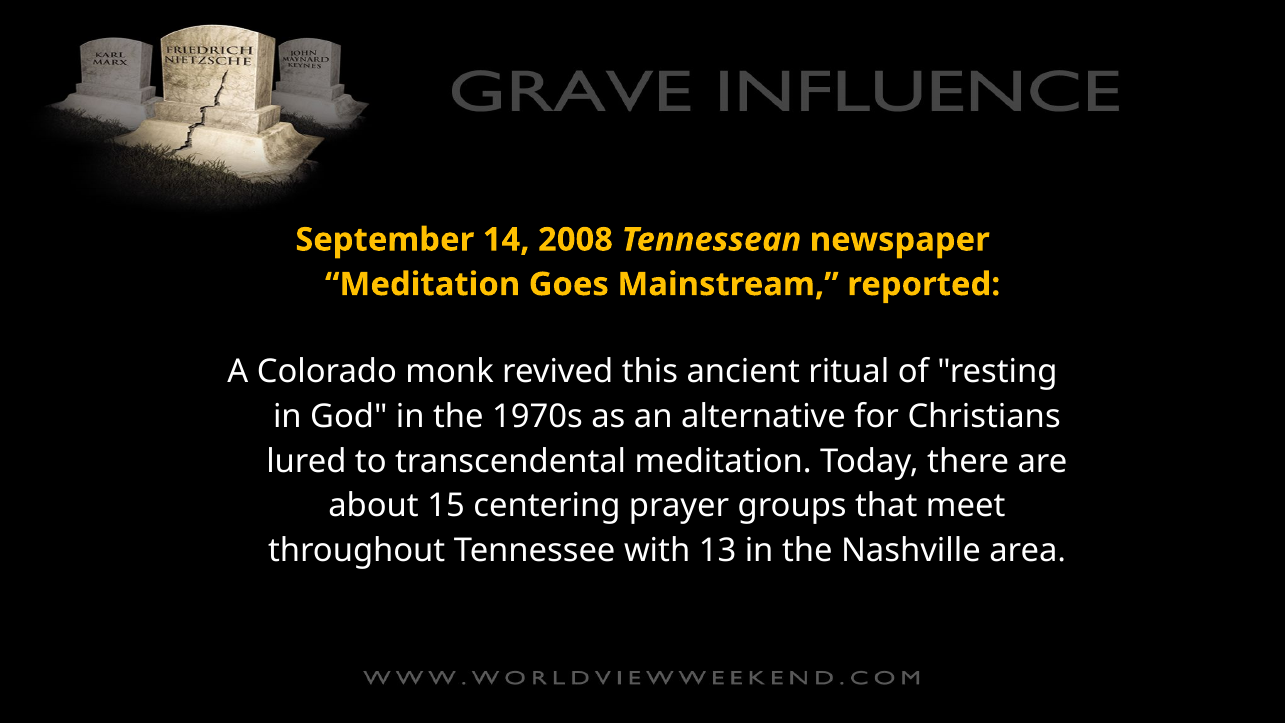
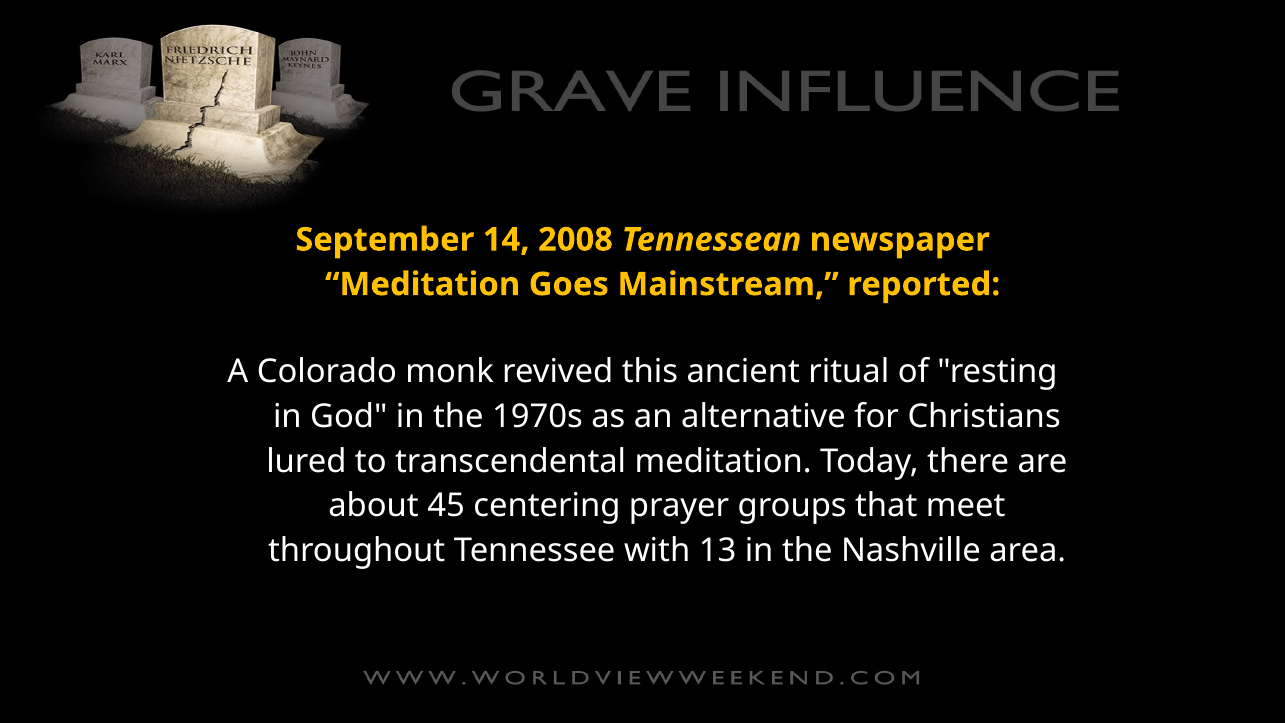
15: 15 -> 45 (446, 506)
